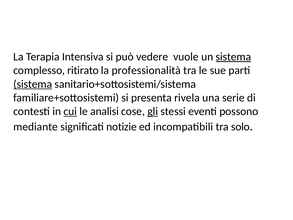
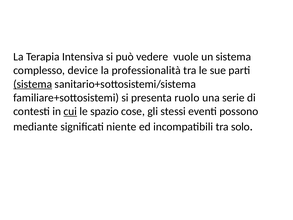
sistema underline: present -> none (233, 57)
ritirato: ritirato -> device (83, 70)
rivela: rivela -> ruolo (187, 98)
analisi: analisi -> spazio (105, 111)
gli underline: present -> none (153, 111)
notizie: notizie -> niente (121, 127)
